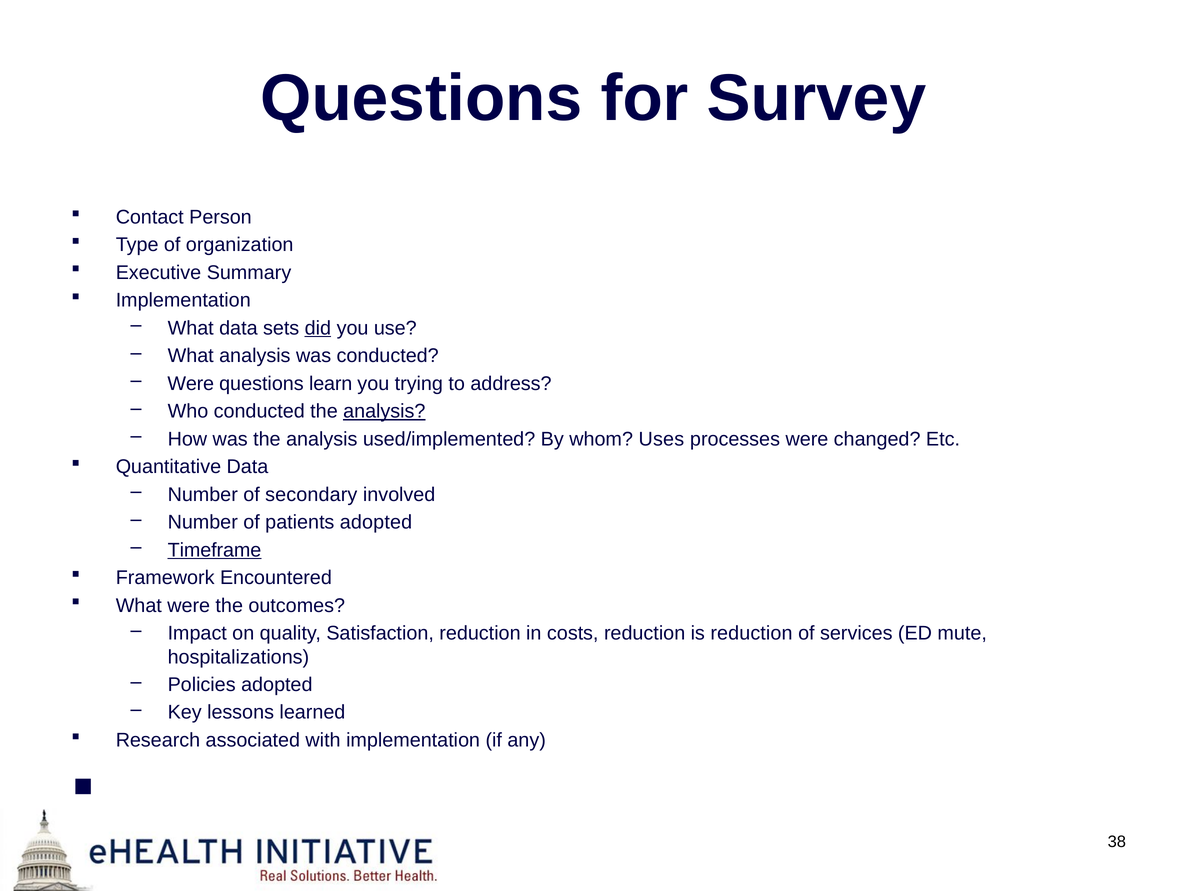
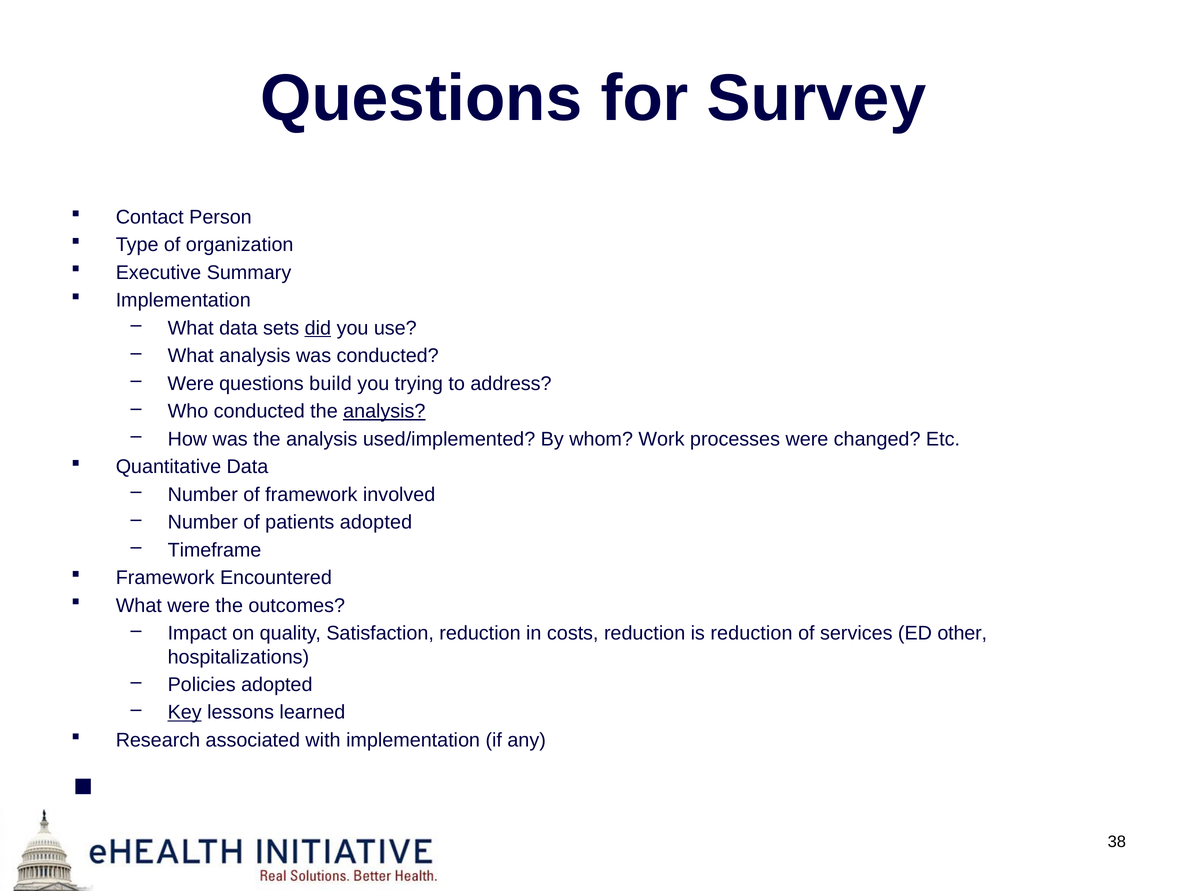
learn: learn -> build (330, 383)
Uses: Uses -> Work (661, 439)
of secondary: secondary -> framework (311, 494)
Timeframe underline: present -> none (215, 550)
mute: mute -> other (962, 633)
Key underline: none -> present (185, 712)
